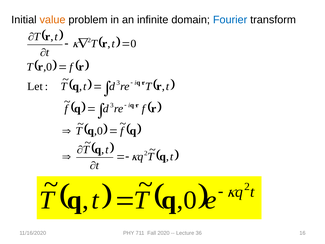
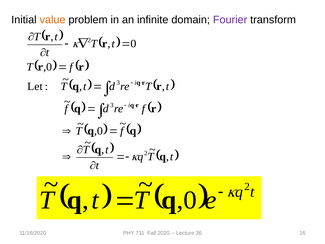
Fourier colour: blue -> purple (230, 20)
